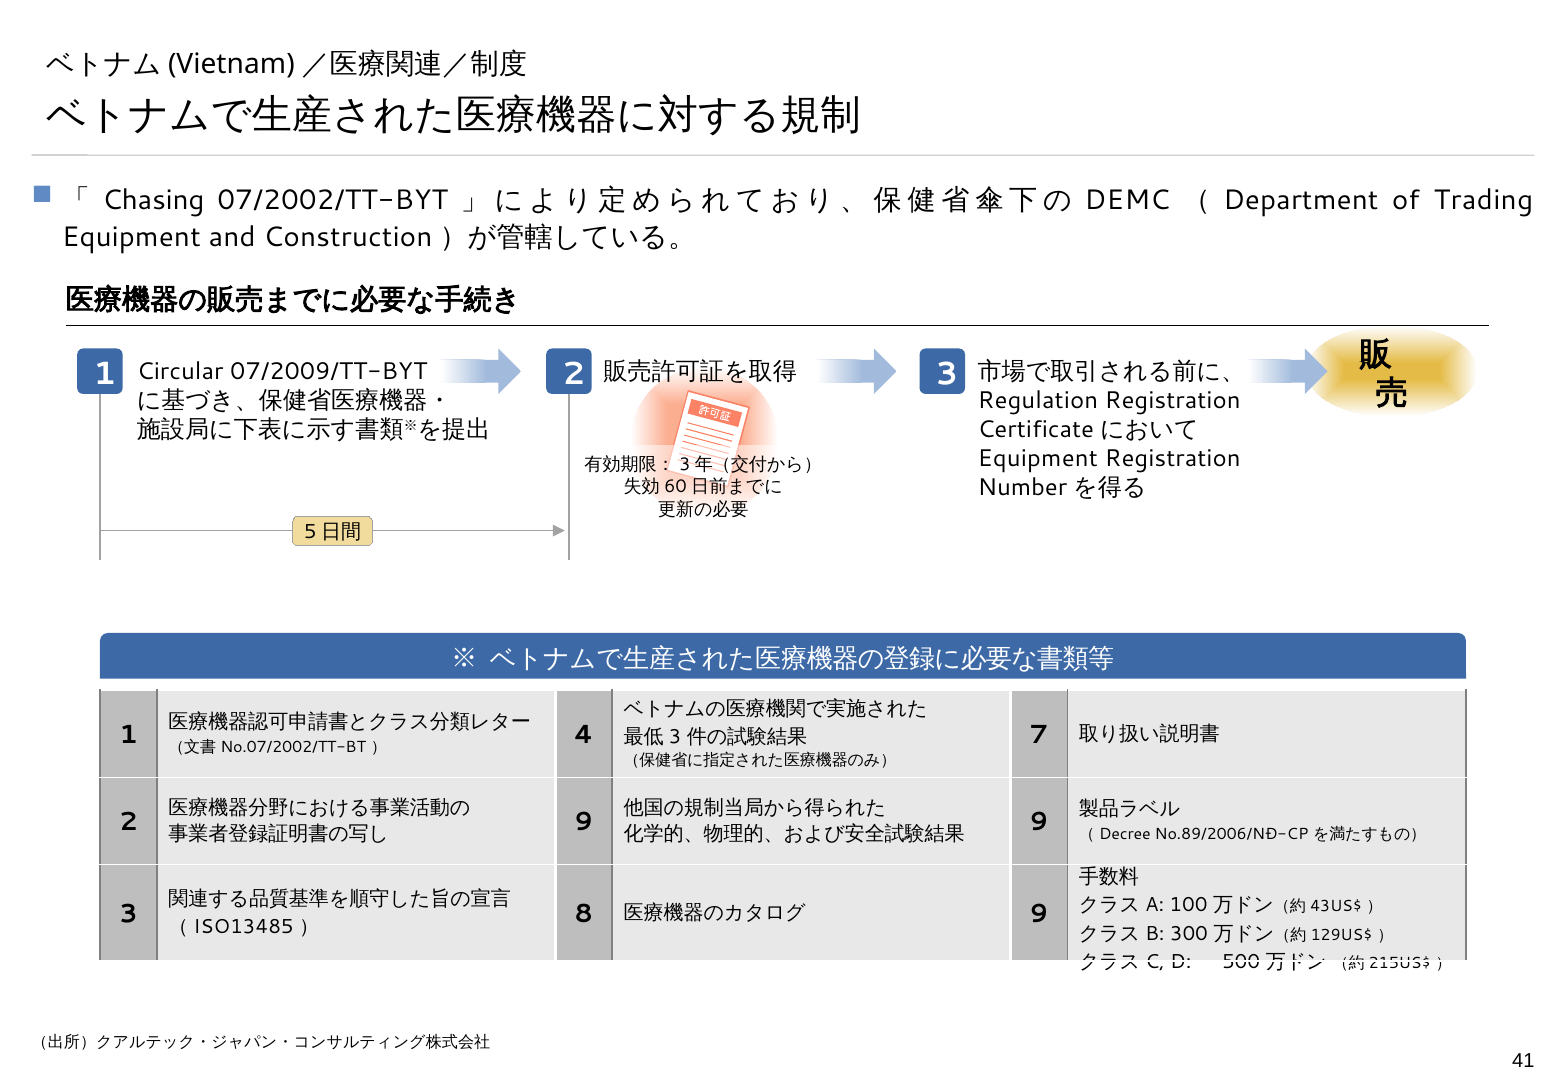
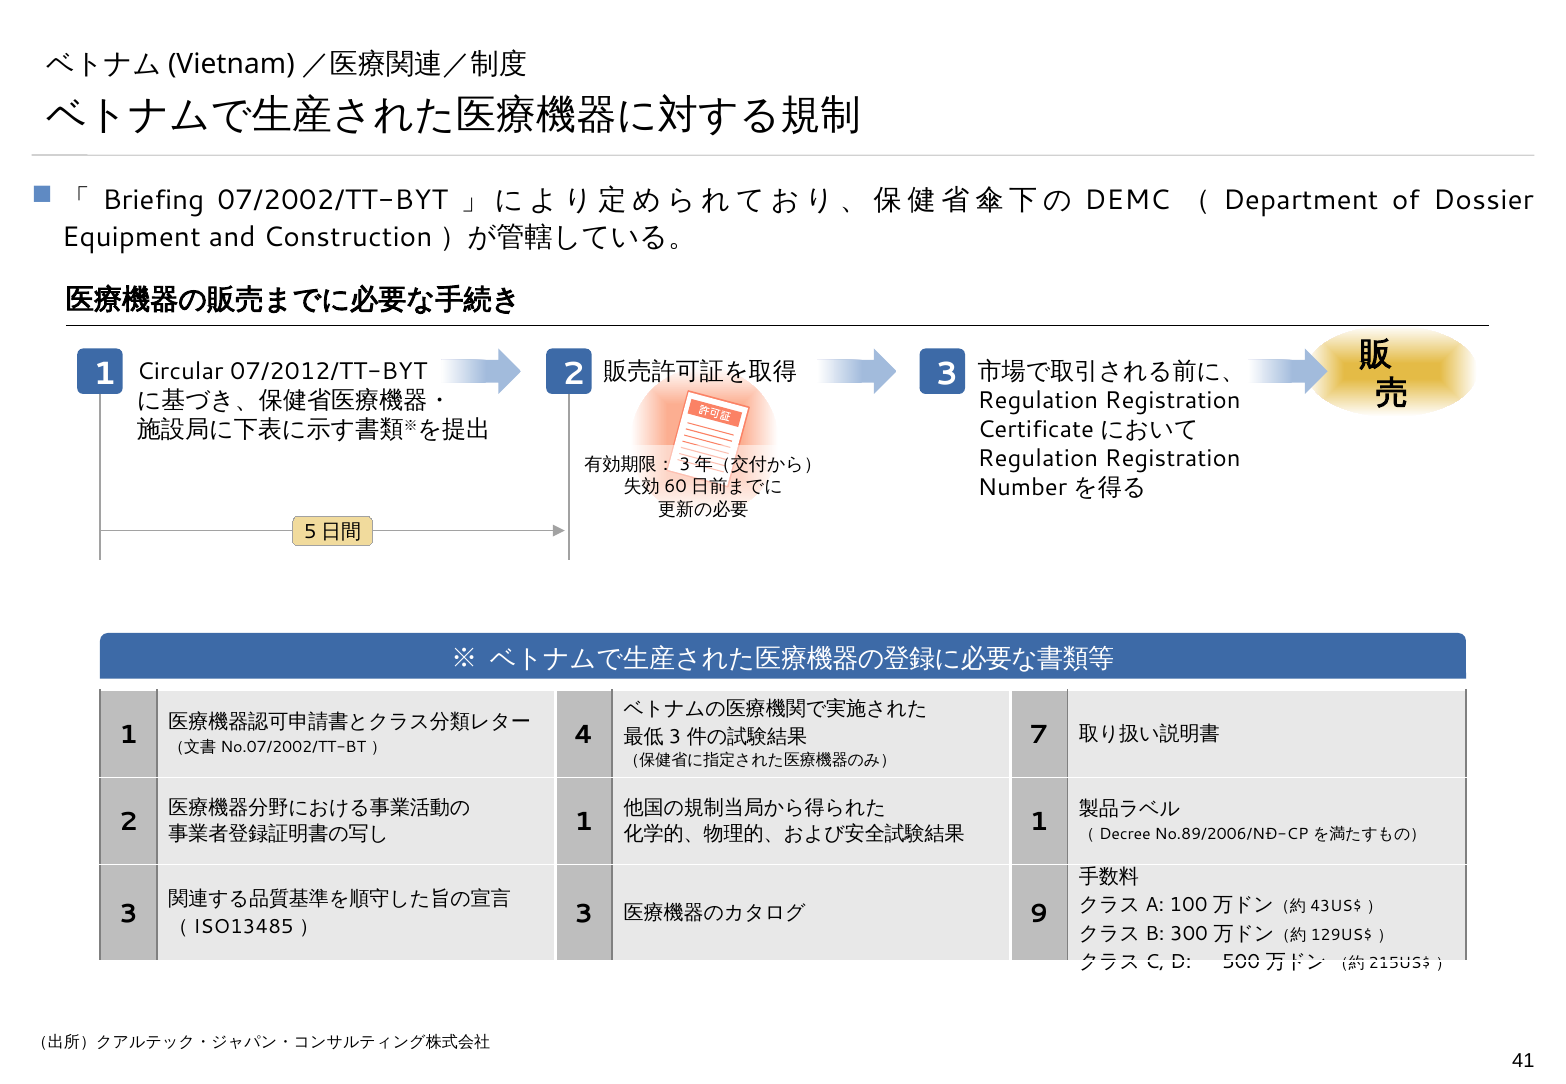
Chasing: Chasing -> Briefing (153, 200)
Trading: Trading -> Dossier (1484, 200)
07/2009/TT-BYT: 07/2009/TT-BYT -> 07/2012/TT-BYT (329, 372)
Equipment: Equipment -> Regulation (1038, 458)
9: 9 -> 1 (584, 822)
9: 9 -> 1 (1039, 822)
8: 8 -> 3 (584, 914)
